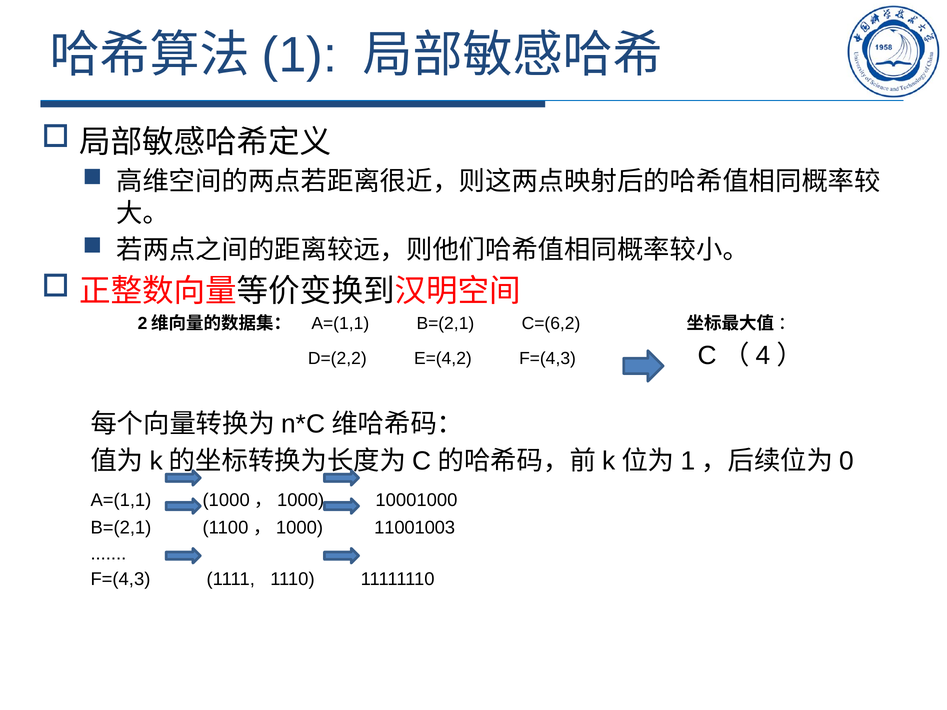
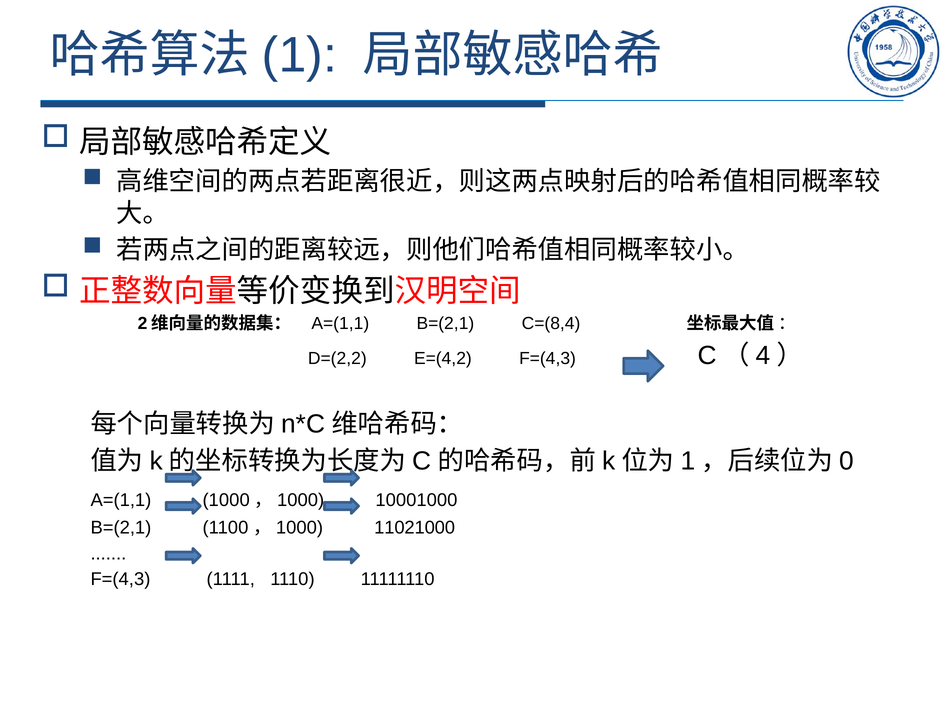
C=(6,2: C=(6,2 -> C=(8,4 (551, 324)
11001003: 11001003 -> 11021000 (415, 528)
